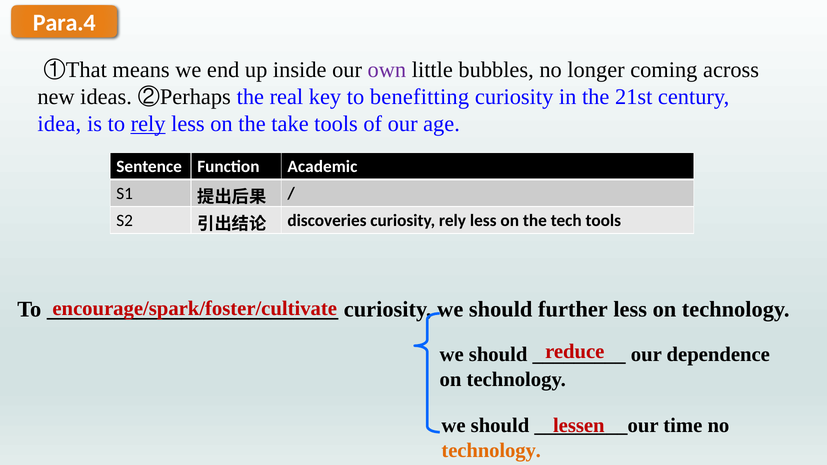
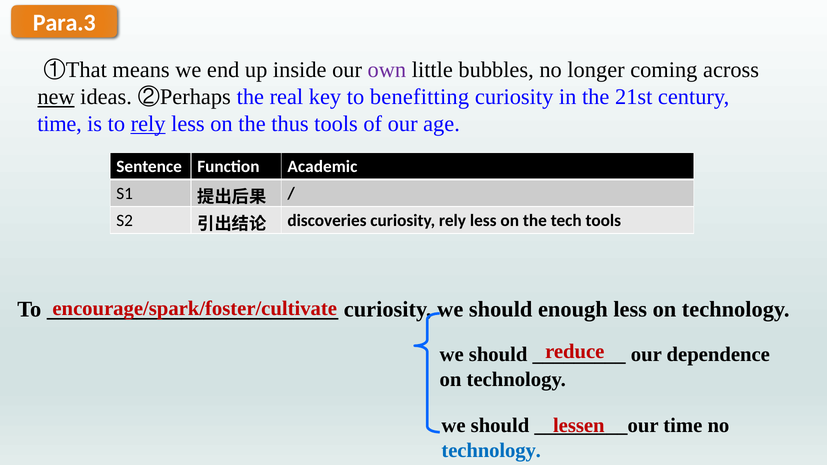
Para.4: Para.4 -> Para.3 (64, 23)
new underline: none -> present (56, 97)
idea: idea -> time (60, 124)
take: take -> thus (290, 124)
further: further -> enough (573, 309)
technology colour: orange -> blue (491, 451)
